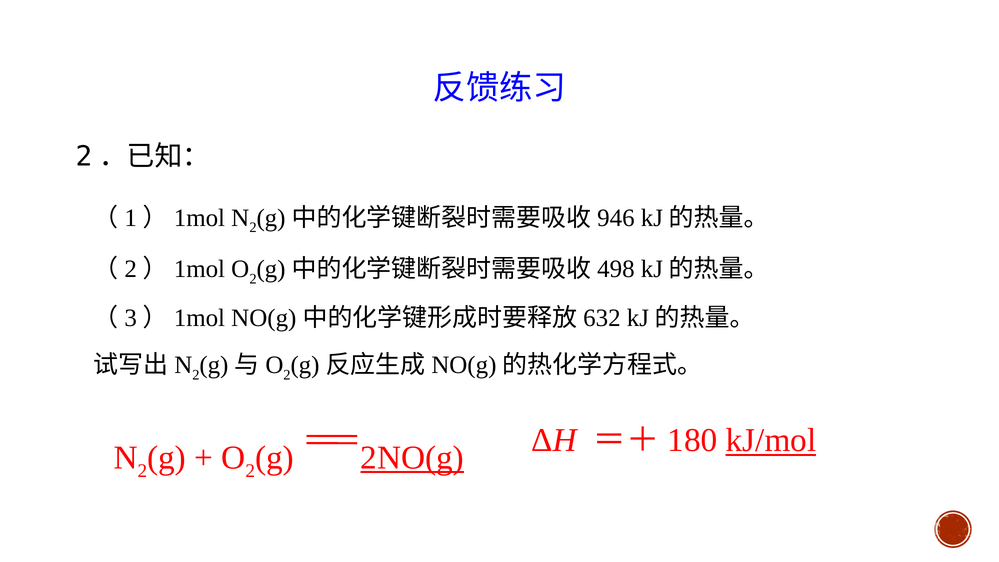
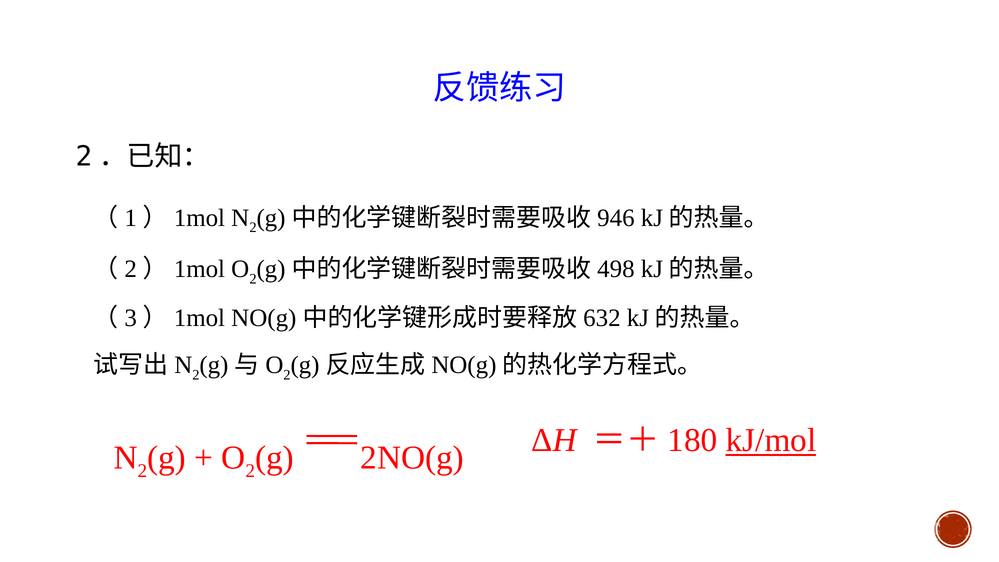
2NO(g underline: present -> none (412, 458)
